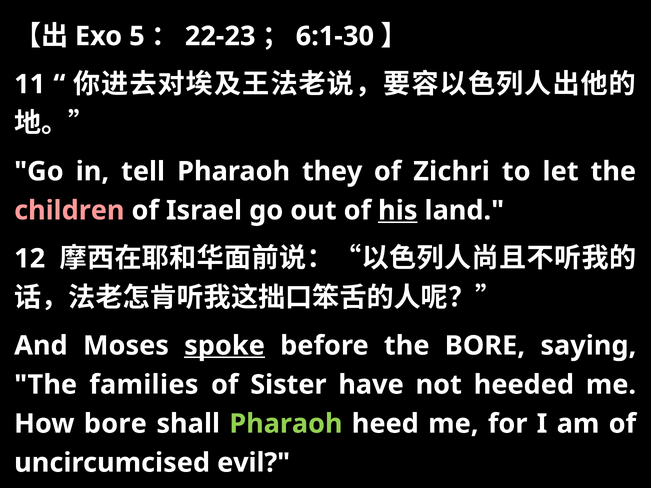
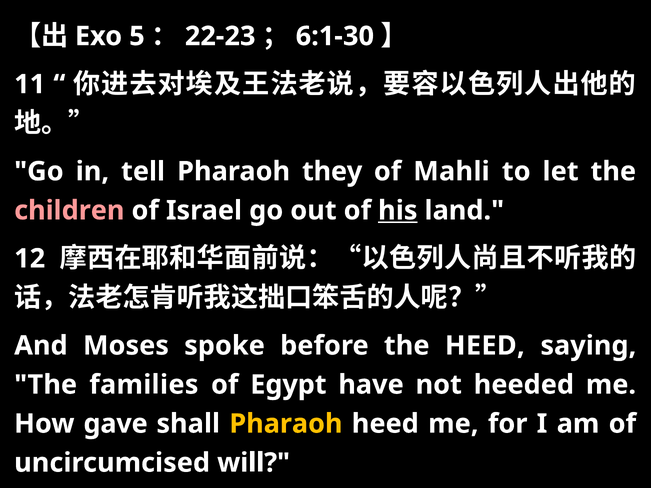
Zichri: Zichri -> Mahli (451, 172)
spoke underline: present -> none (225, 346)
the BORE: BORE -> HEED (485, 346)
Sister: Sister -> Egypt (288, 385)
How bore: bore -> gave (116, 424)
Pharaoh colour: light green -> yellow (286, 424)
evil: evil -> will (254, 463)
